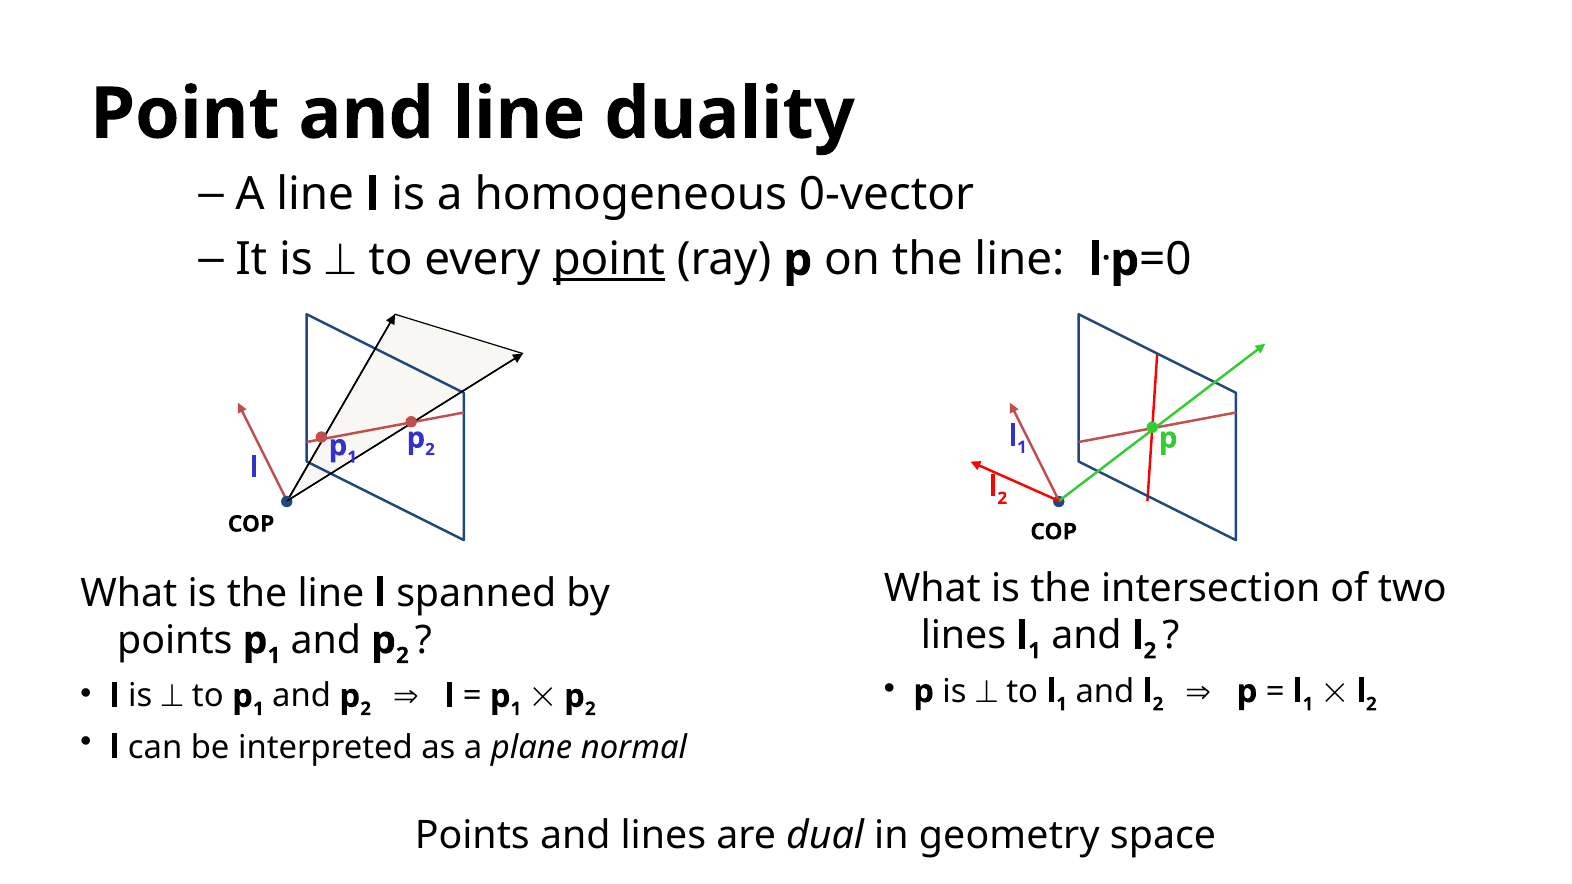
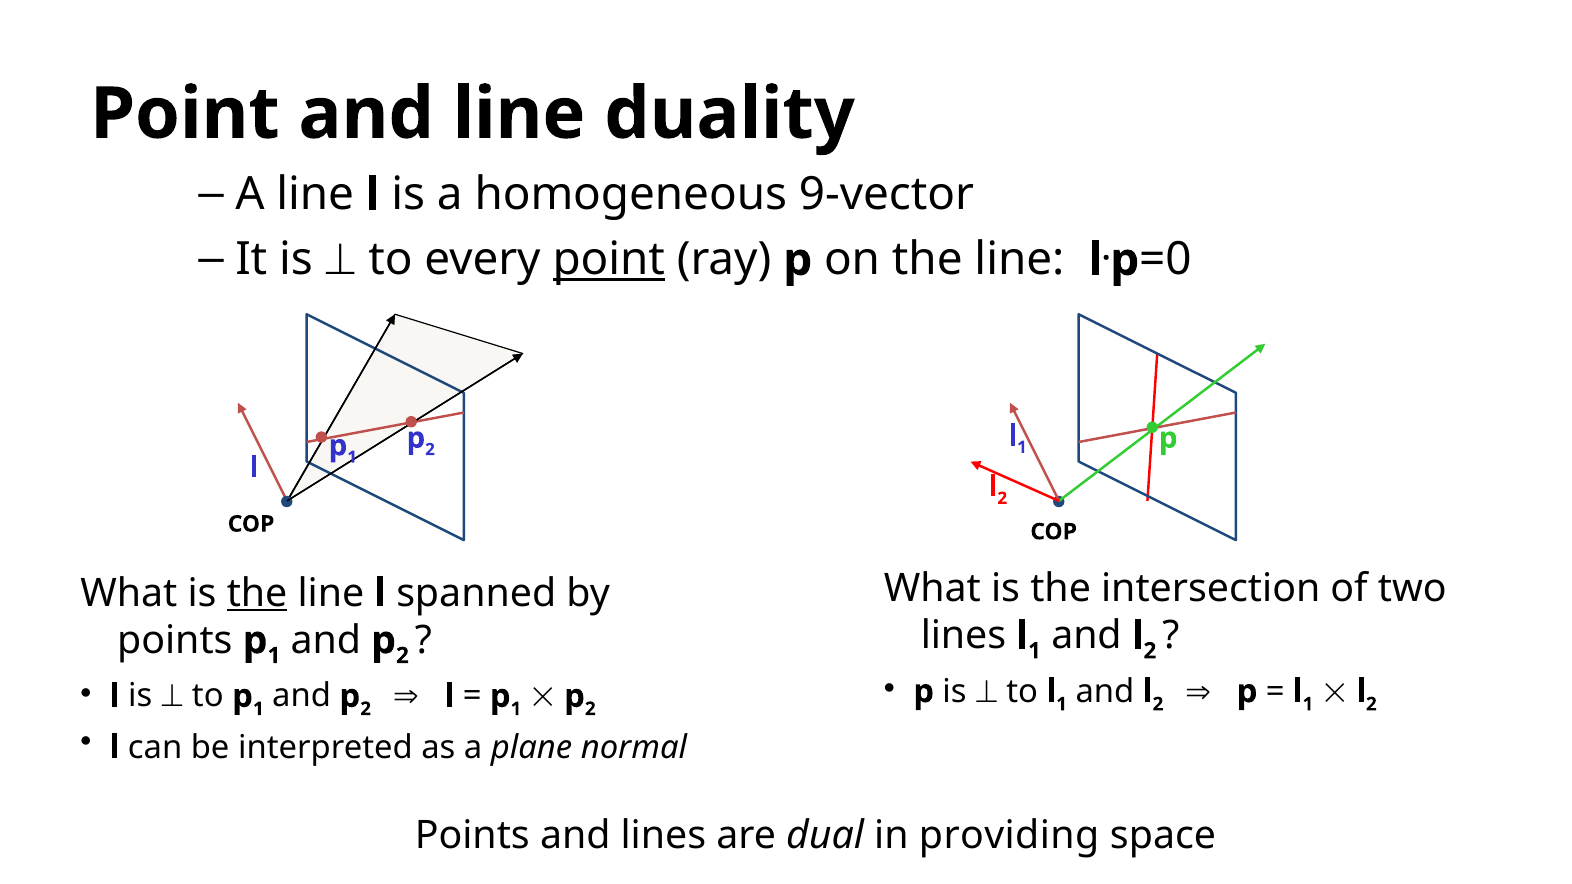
0-vector: 0-vector -> 9-vector (886, 195)
the underline: none -> present (257, 593)
geometry: geometry -> providing (1009, 836)
